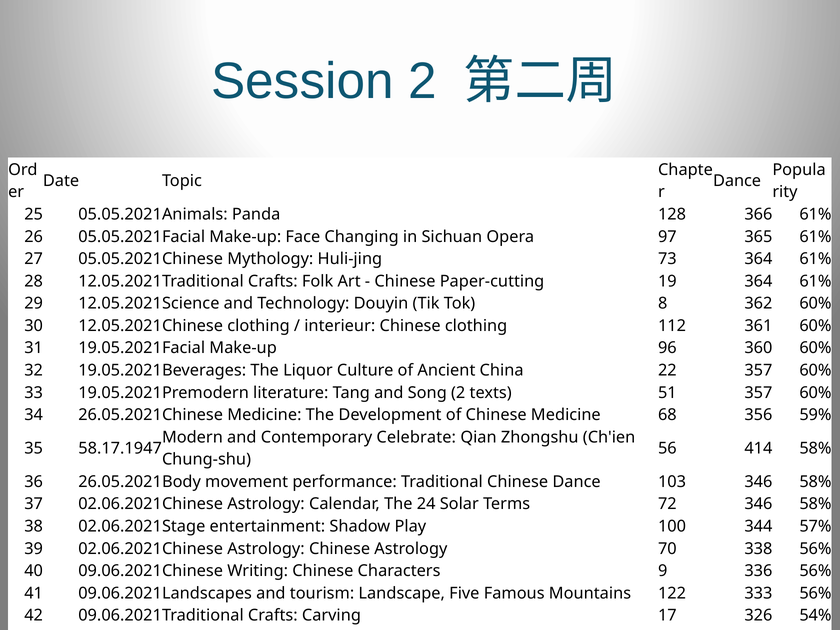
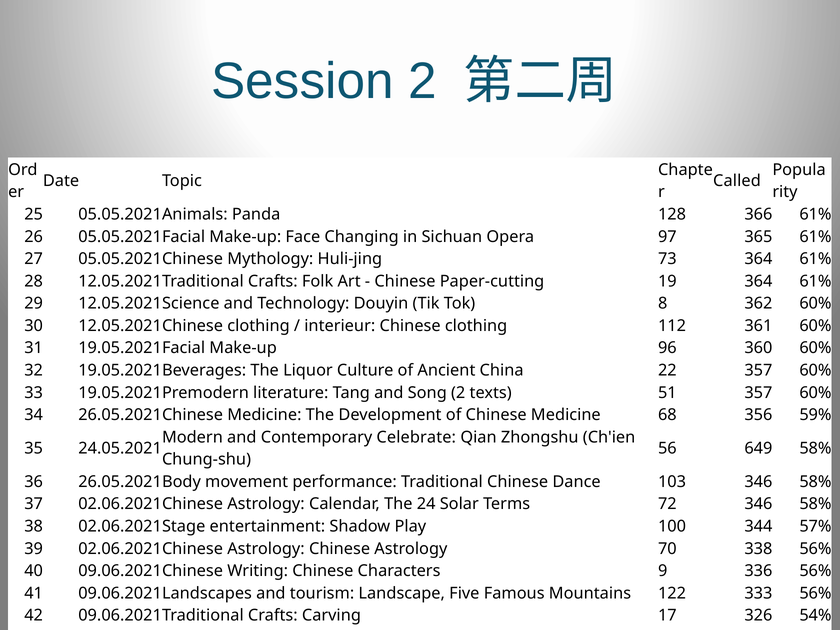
Dance: Dance -> Called (737, 181)
58.17.1947: 58.17.1947 -> 24.05.2021 (120, 448)
414: 414 -> 649 (758, 448)
